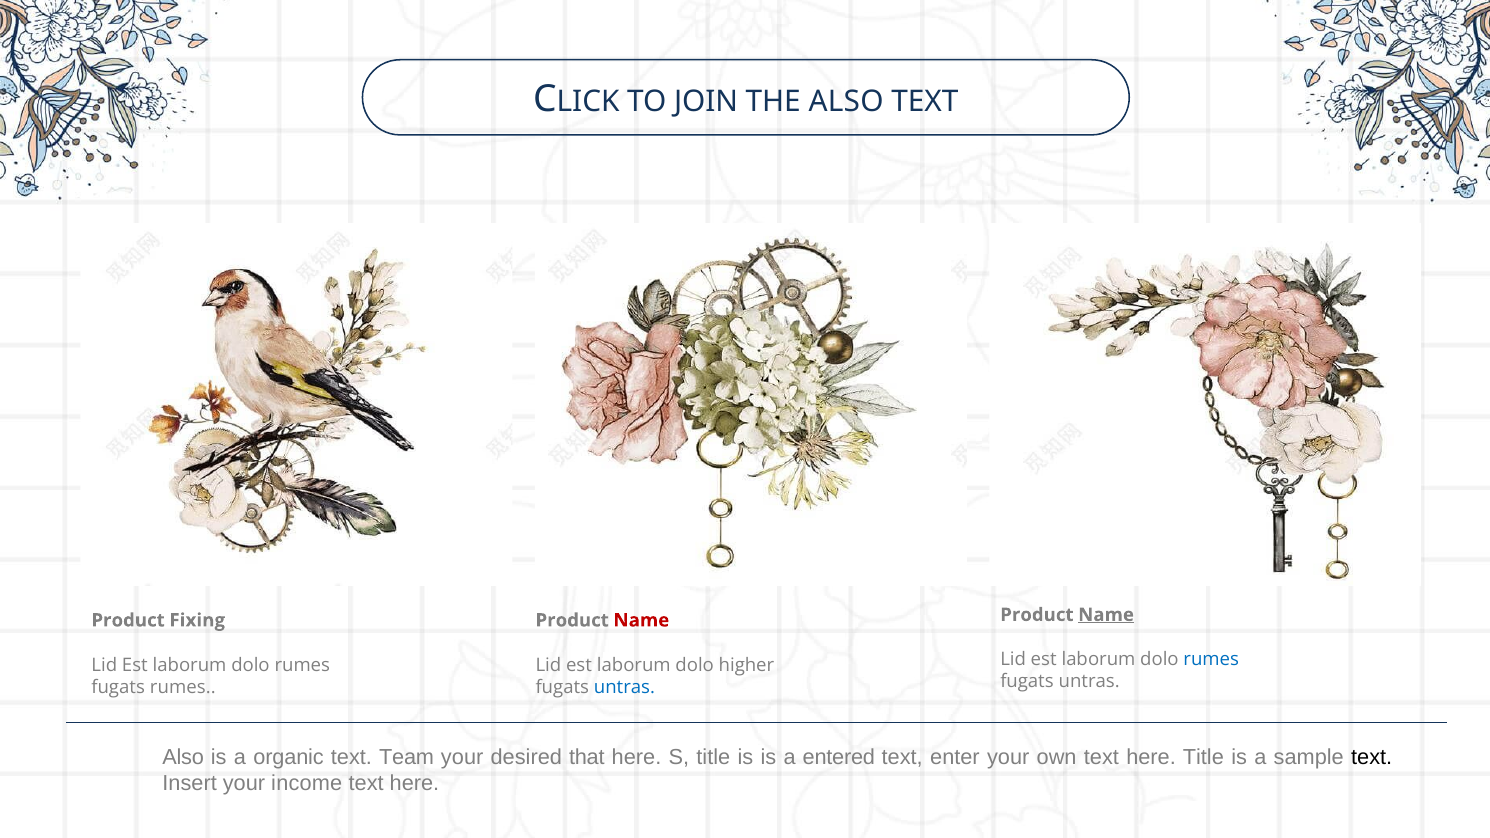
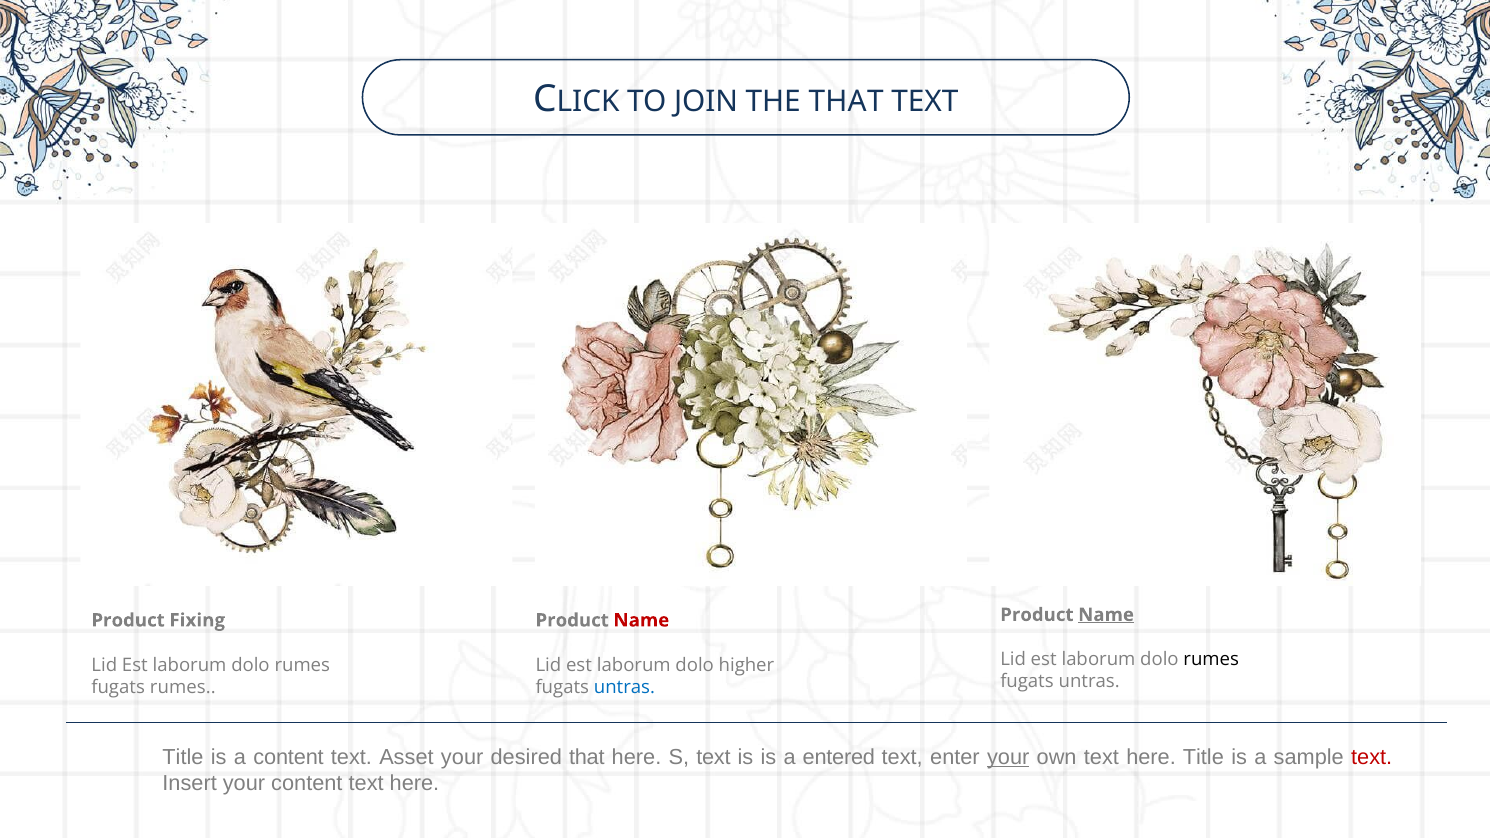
THE ALSO: ALSO -> THAT (846, 102)
rumes colour: blue -> black (1211, 660)
Also: Also -> Title (183, 758)
a organic: organic -> content (289, 758)
Team: Team -> Asset (406, 758)
S title: title -> text (713, 758)
your underline: none -> present (1008, 758)
text colour: black -> red (1372, 758)
your income: income -> content (307, 784)
